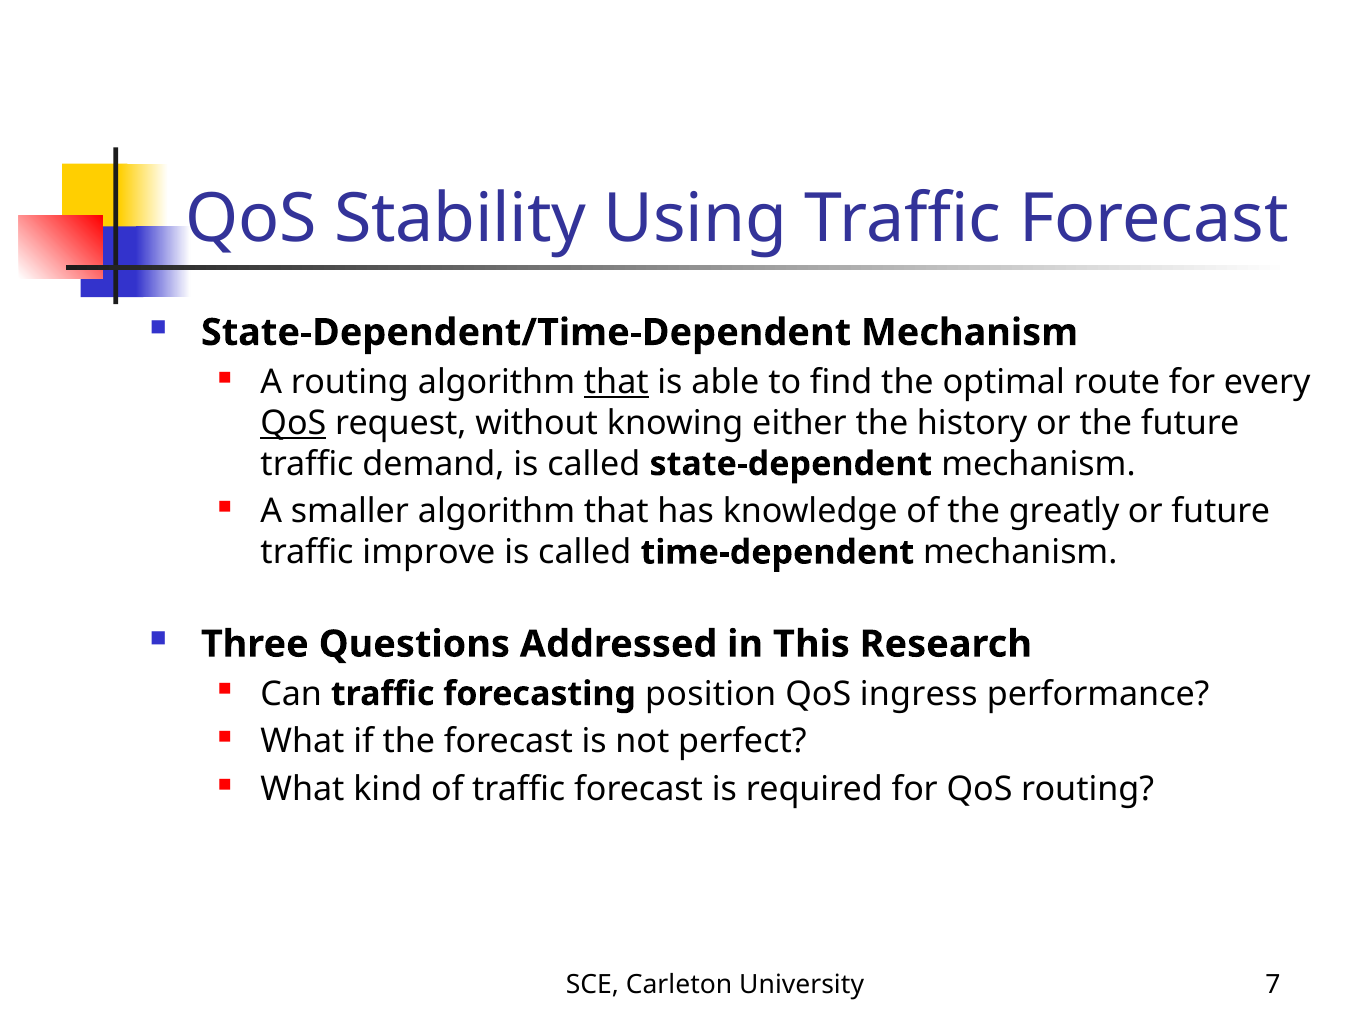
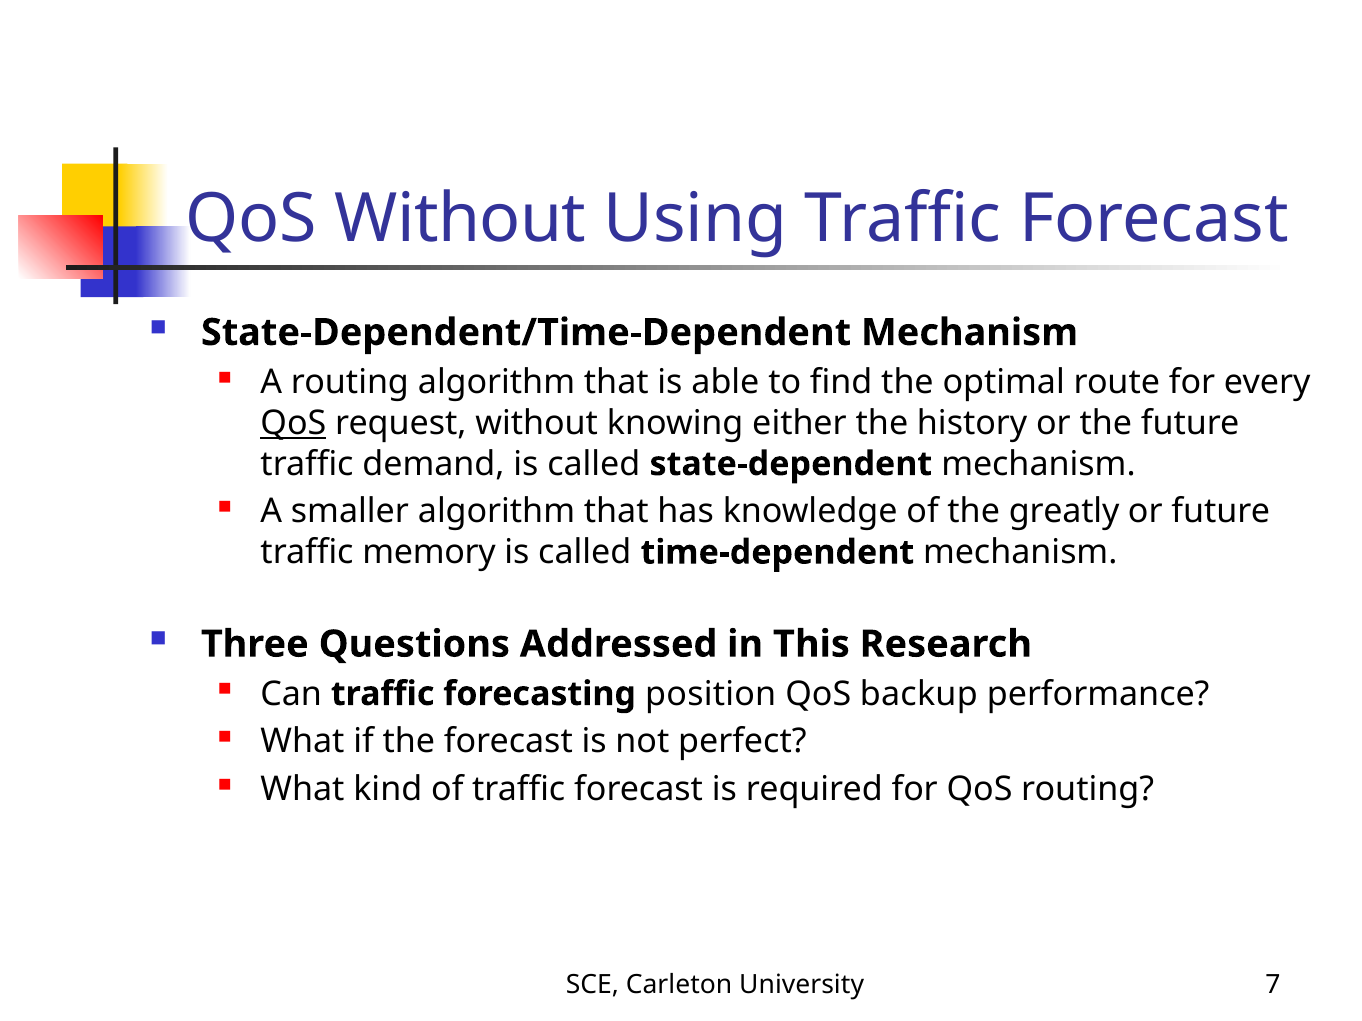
QoS Stability: Stability -> Without (460, 219)
that underline: present -> none (616, 382)
improve: improve -> memory (429, 553)
ingress: ingress -> backup (919, 694)
